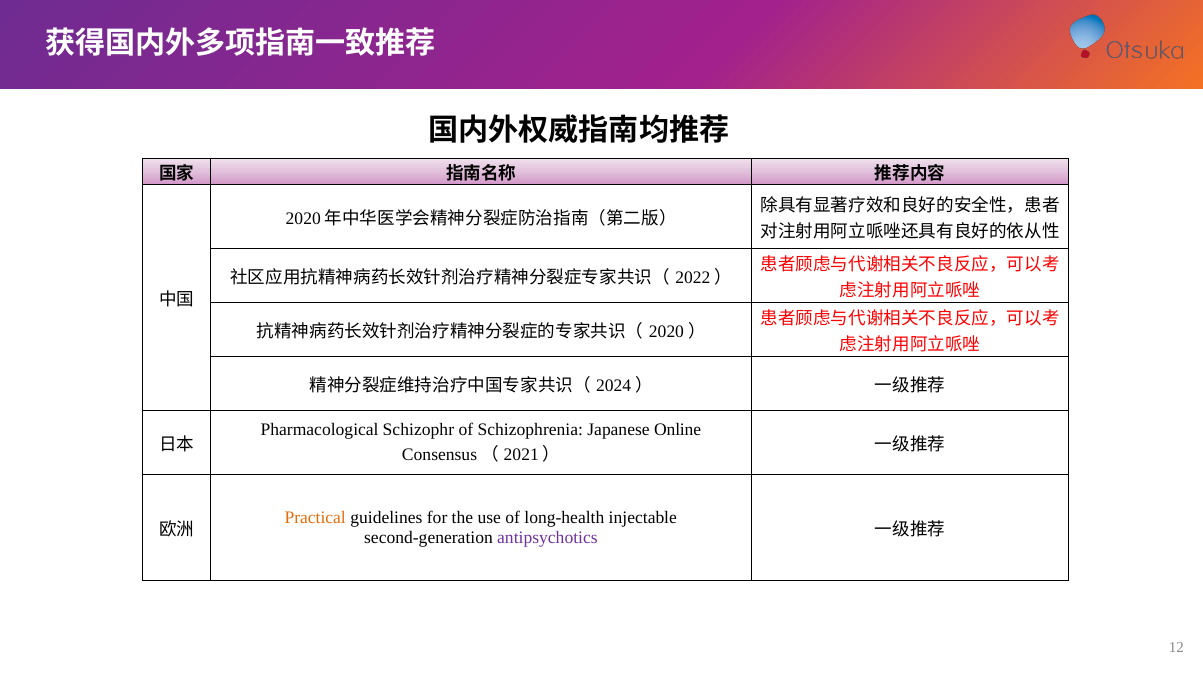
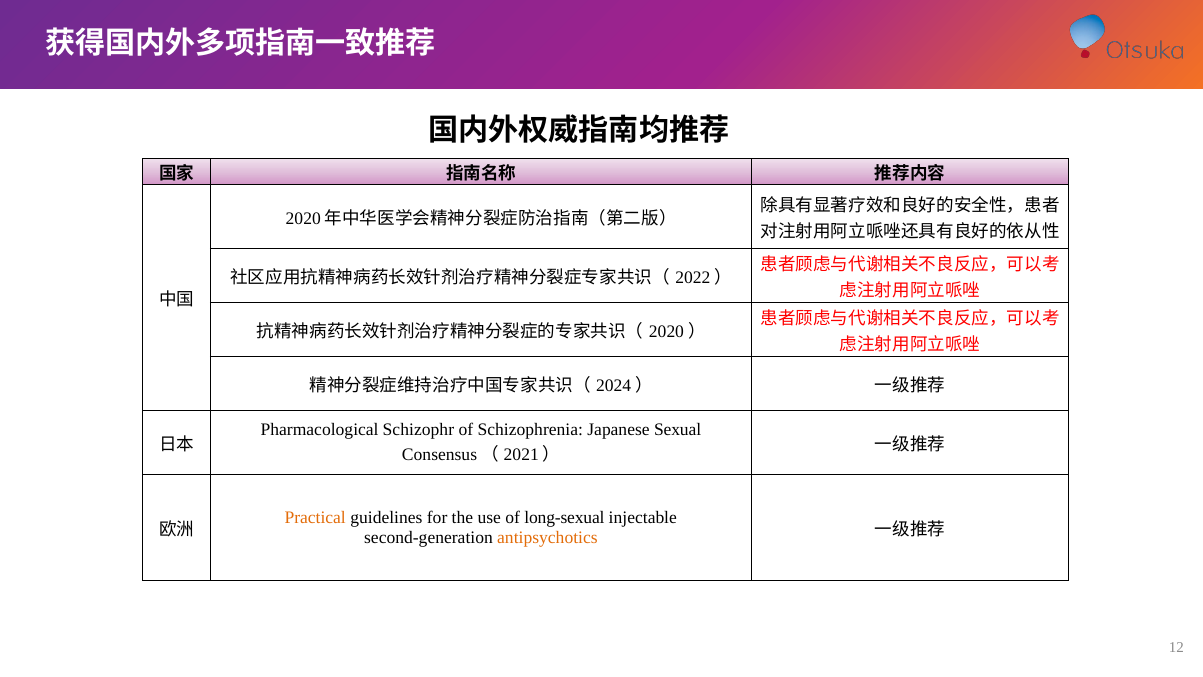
Online: Online -> Sexual (678, 430)
long-health: long-health -> long-sexual (564, 518)
antipsychotics colour: purple -> orange (547, 537)
